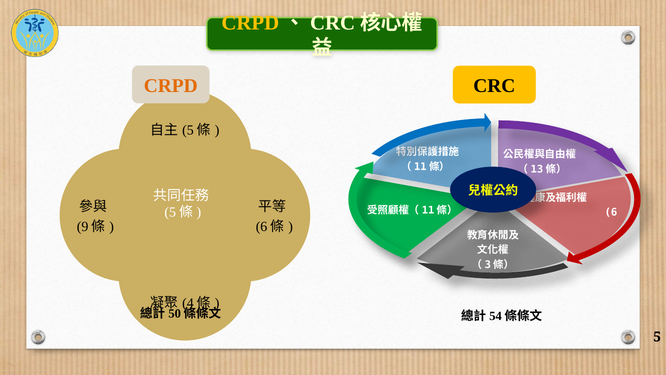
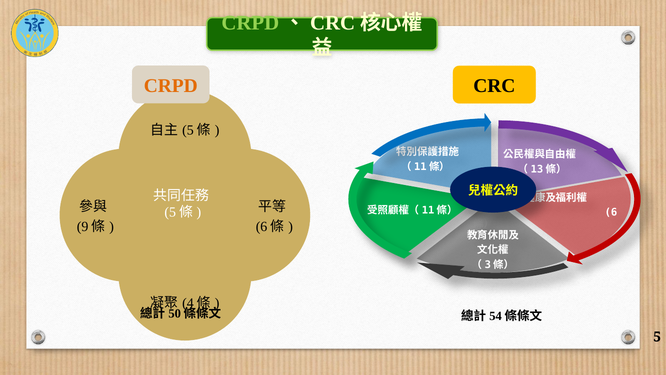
CRPD colour: yellow -> light green (250, 23)
